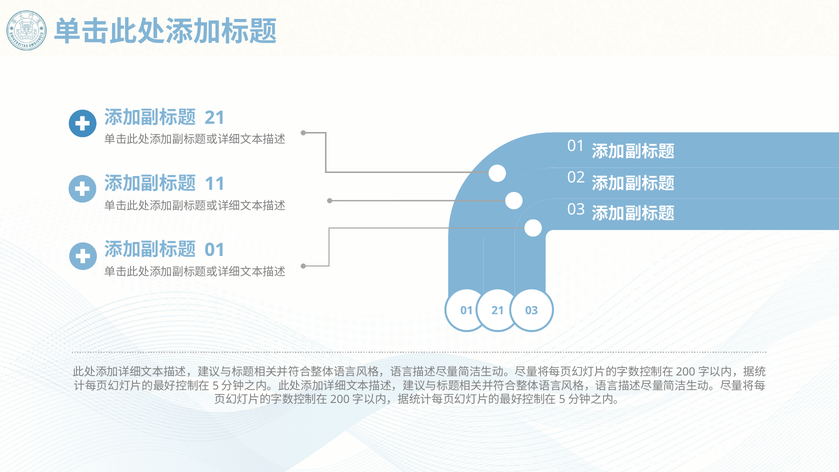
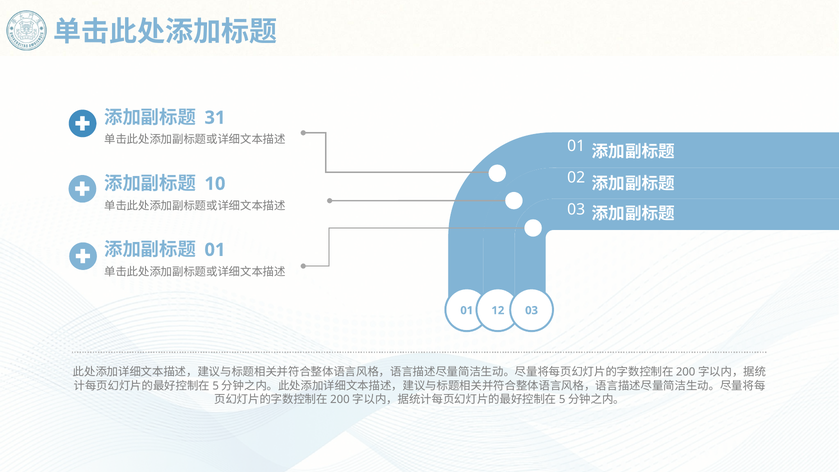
21: 21 -> 31 (215, 118)
11: 11 -> 10 (215, 184)
01 21: 21 -> 12 (498, 310)
